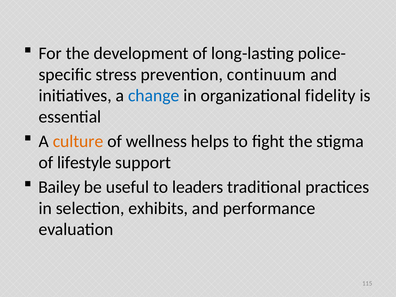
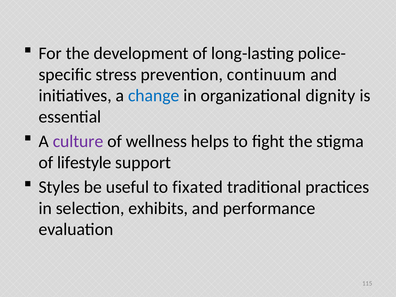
fidelity: fidelity -> dignity (330, 96)
culture colour: orange -> purple (78, 141)
Bailey: Bailey -> Styles (59, 187)
leaders: leaders -> fixated (198, 187)
